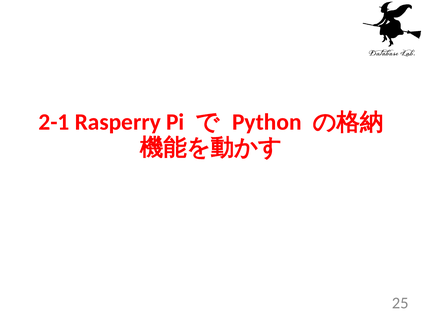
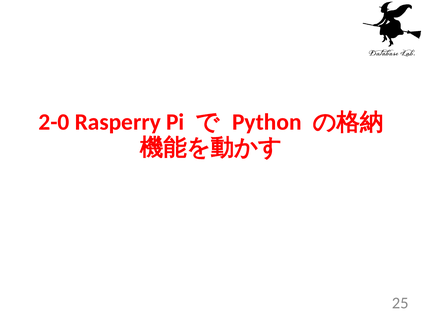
2-1: 2-1 -> 2-0 (54, 122)
